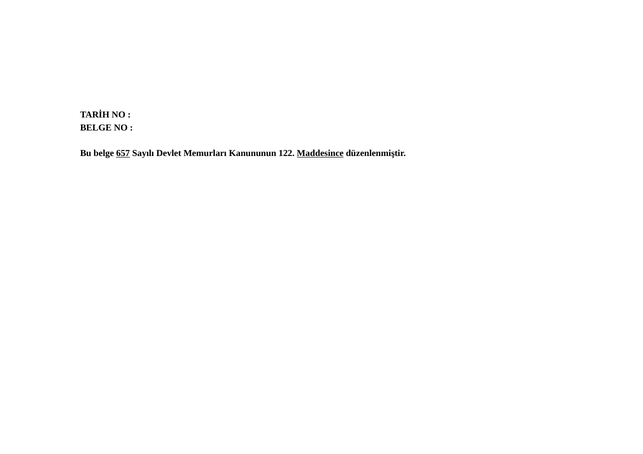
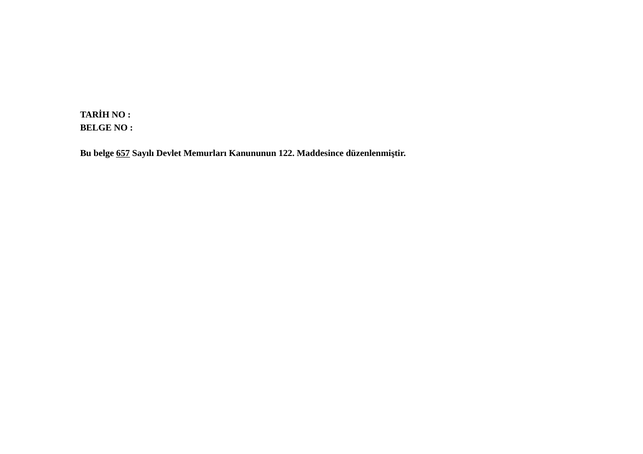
Maddesince underline: present -> none (320, 153)
